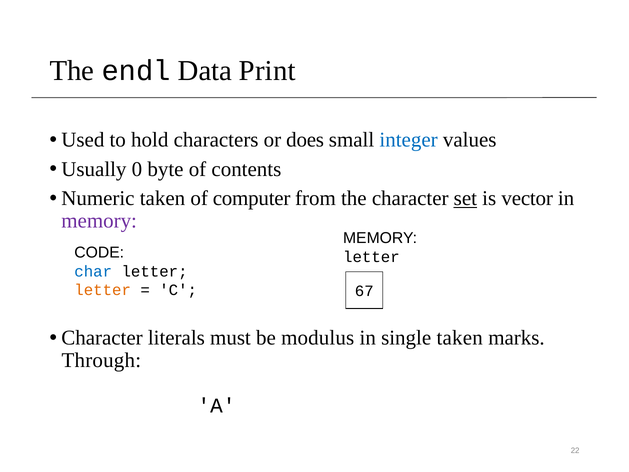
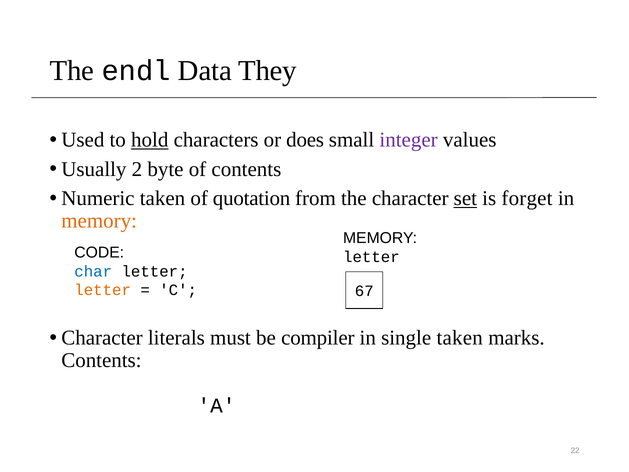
Print: Print -> They (268, 71)
hold underline: none -> present (150, 140)
integer colour: blue -> purple (409, 140)
0: 0 -> 2 (137, 169)
computer: computer -> quotation (252, 198)
vector: vector -> forget (527, 198)
memory colour: purple -> orange (99, 221)
modulus: modulus -> compiler (318, 338)
Through: Through -> Contents (101, 360)
